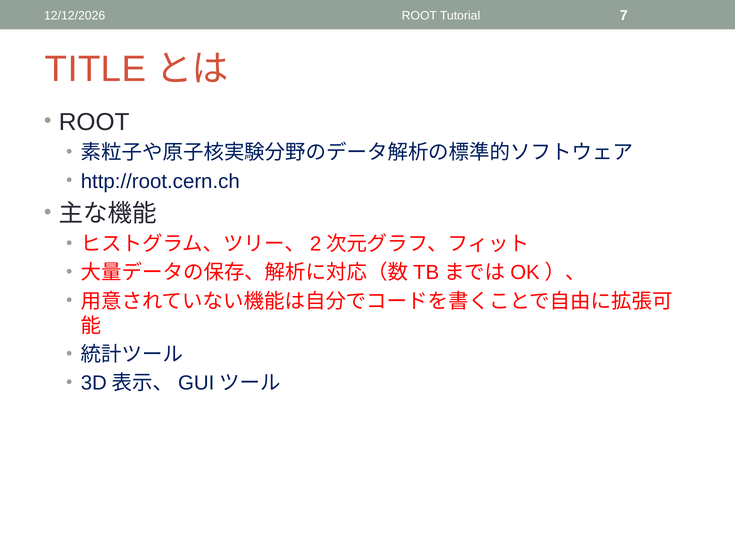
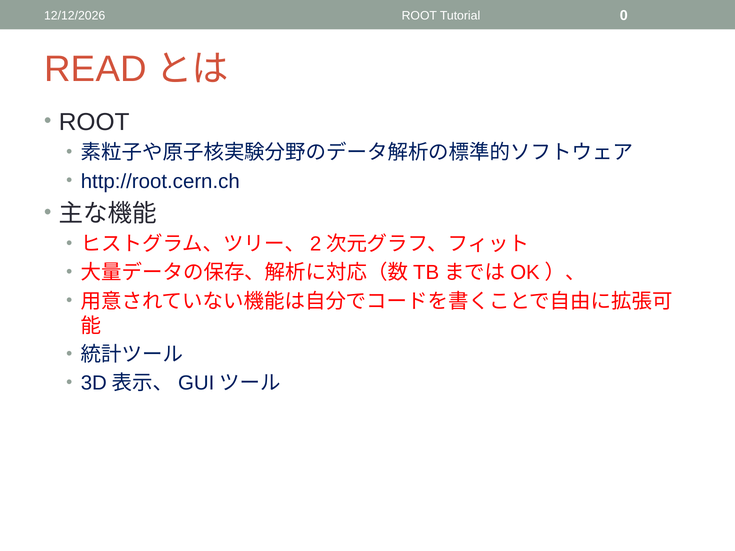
7: 7 -> 0 (624, 16)
TITLE: TITLE -> READ (95, 69)
